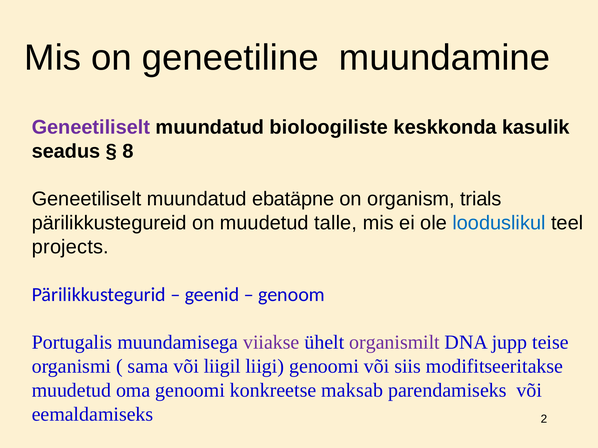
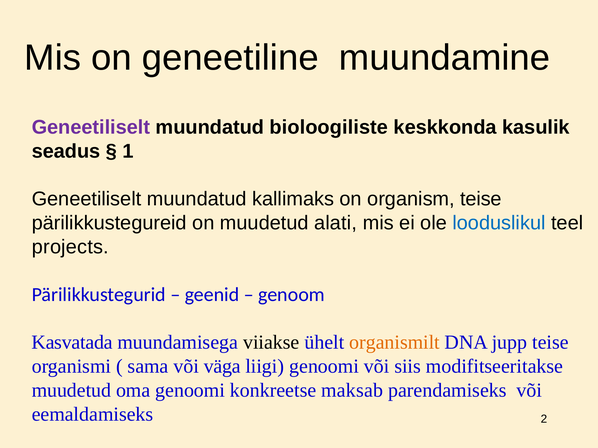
8: 8 -> 1 (128, 151)
ebatäpne: ebatäpne -> kallimaks (293, 199)
organism trials: trials -> teise (481, 199)
talle: talle -> alati (336, 223)
Portugalis: Portugalis -> Kasvatada (72, 343)
viiakse colour: purple -> black (271, 343)
organismilt colour: purple -> orange (395, 343)
liigil: liigil -> väga (222, 367)
